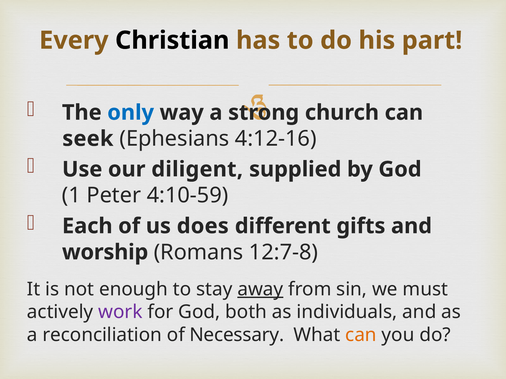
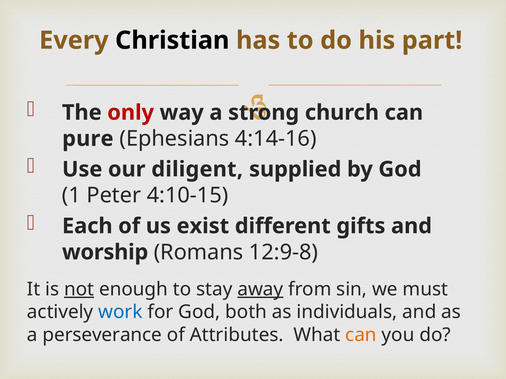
only colour: blue -> red (131, 113)
seek: seek -> pure (88, 139)
4:12-16: 4:12-16 -> 4:14-16 (276, 139)
4:10-59: 4:10-59 -> 4:10-15 (188, 196)
does: does -> exist (203, 226)
12:7-8: 12:7-8 -> 12:9-8 (284, 253)
not underline: none -> present (79, 290)
work colour: purple -> blue (120, 312)
reconciliation: reconciliation -> perseverance (102, 335)
Necessary: Necessary -> Attributes (237, 335)
